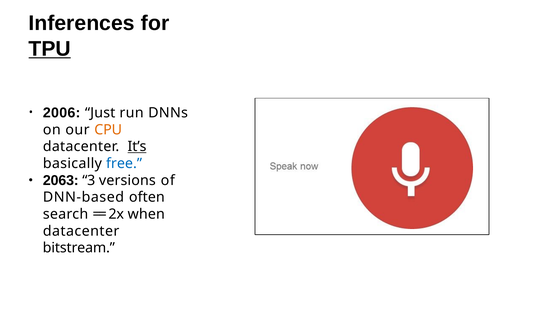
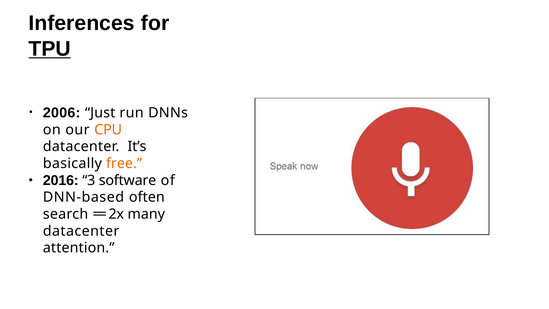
It’s underline: present -> none (137, 147)
free colour: blue -> orange (124, 163)
2063: 2063 -> 2016 (61, 180)
versions: versions -> software (128, 180)
when: when -> many (146, 214)
bitstream: bitstream -> attention (79, 248)
